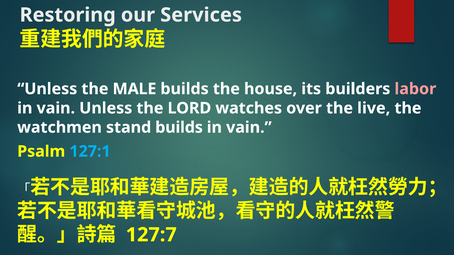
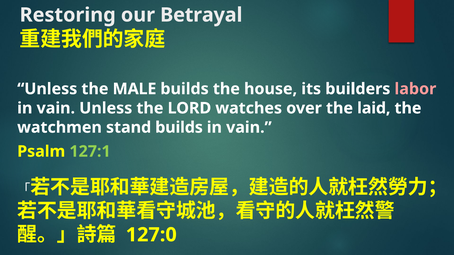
Services: Services -> Betrayal (201, 15)
live: live -> laid (374, 108)
127:1 colour: light blue -> light green (90, 152)
127:7: 127:7 -> 127:0 (151, 235)
